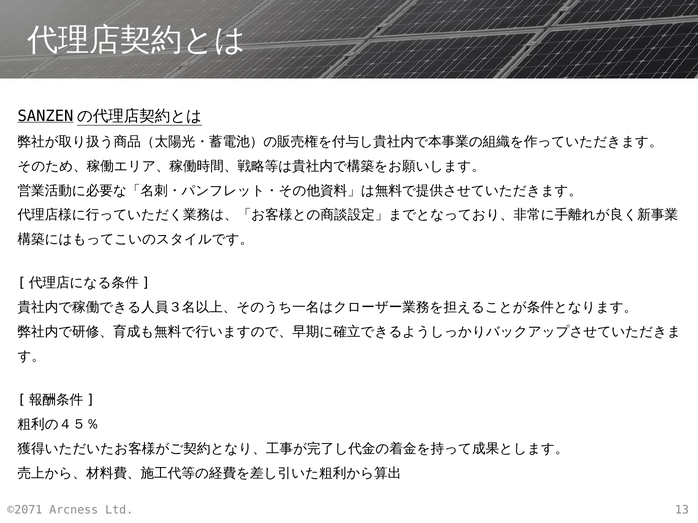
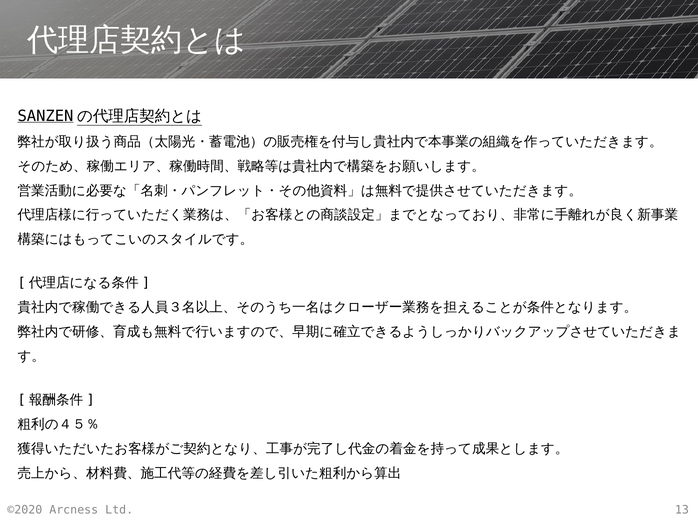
©2071: ©2071 -> ©2020 (25, 510)
